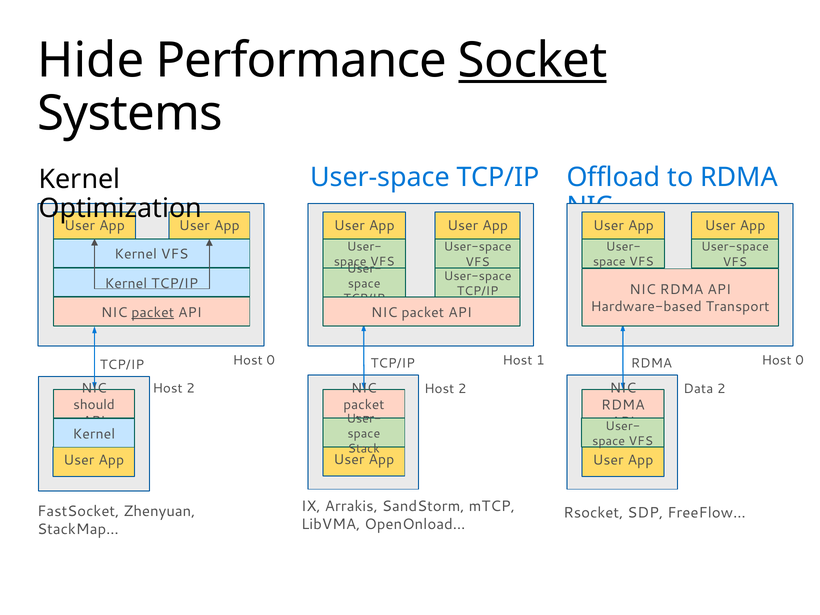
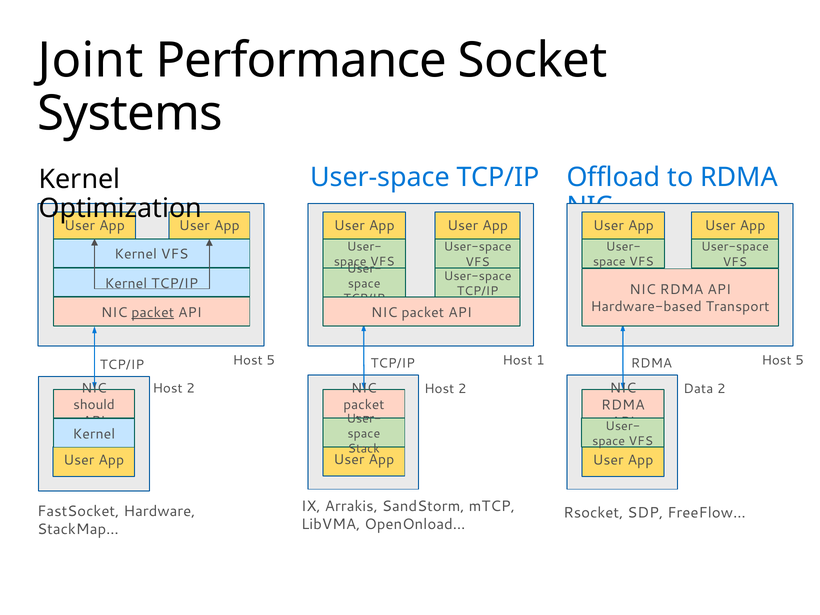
Hide: Hide -> Joint (91, 60)
Socket underline: present -> none (533, 60)
0: 0 -> 5 (271, 360)
0: 0 -> 5 (800, 360)
Zhenyuan: Zhenyuan -> Hardware (159, 511)
